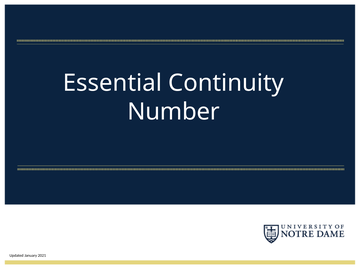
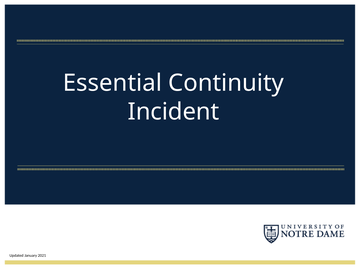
Number: Number -> Incident (174, 112)
